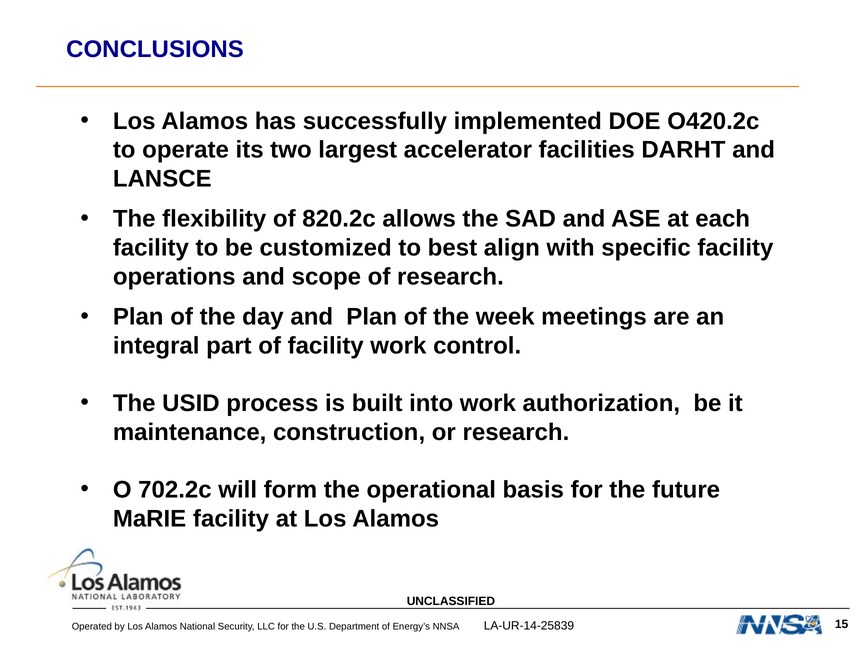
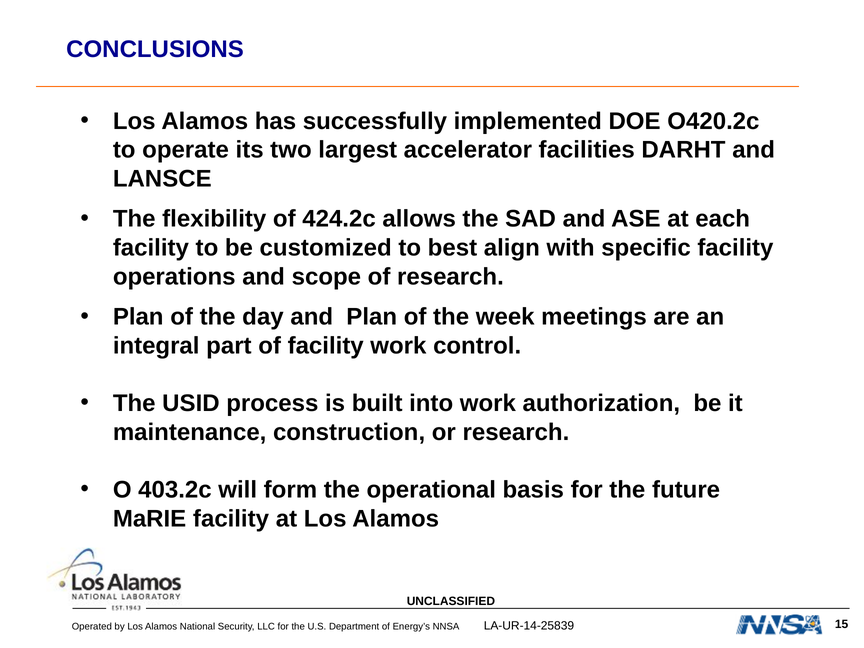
820.2c: 820.2c -> 424.2c (339, 219)
702.2c: 702.2c -> 403.2c (175, 490)
